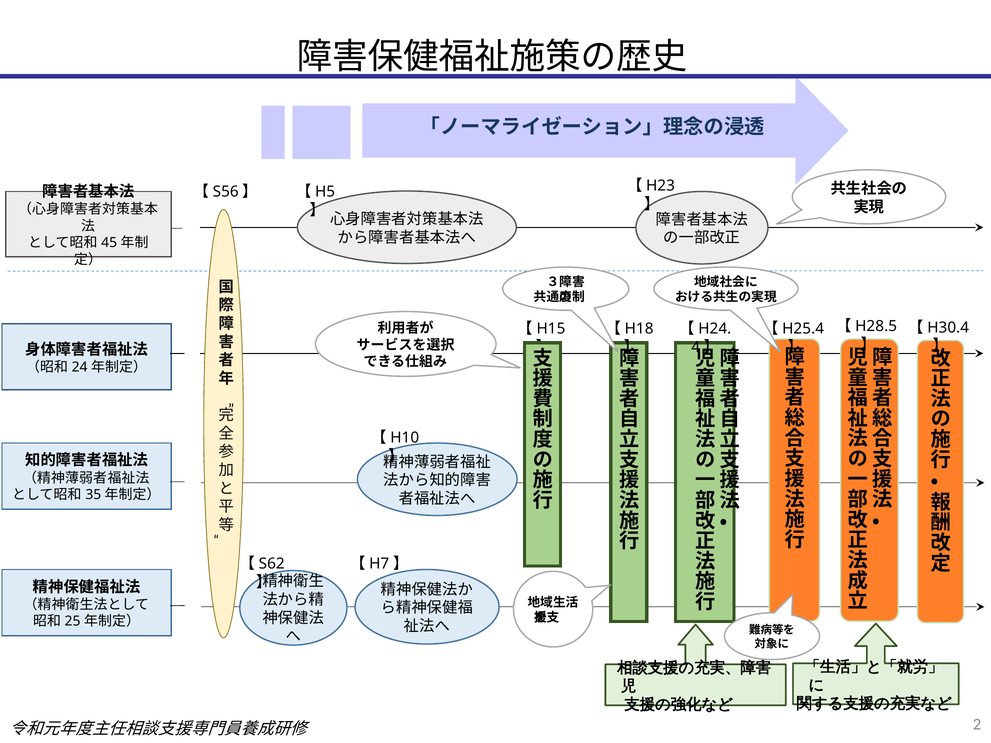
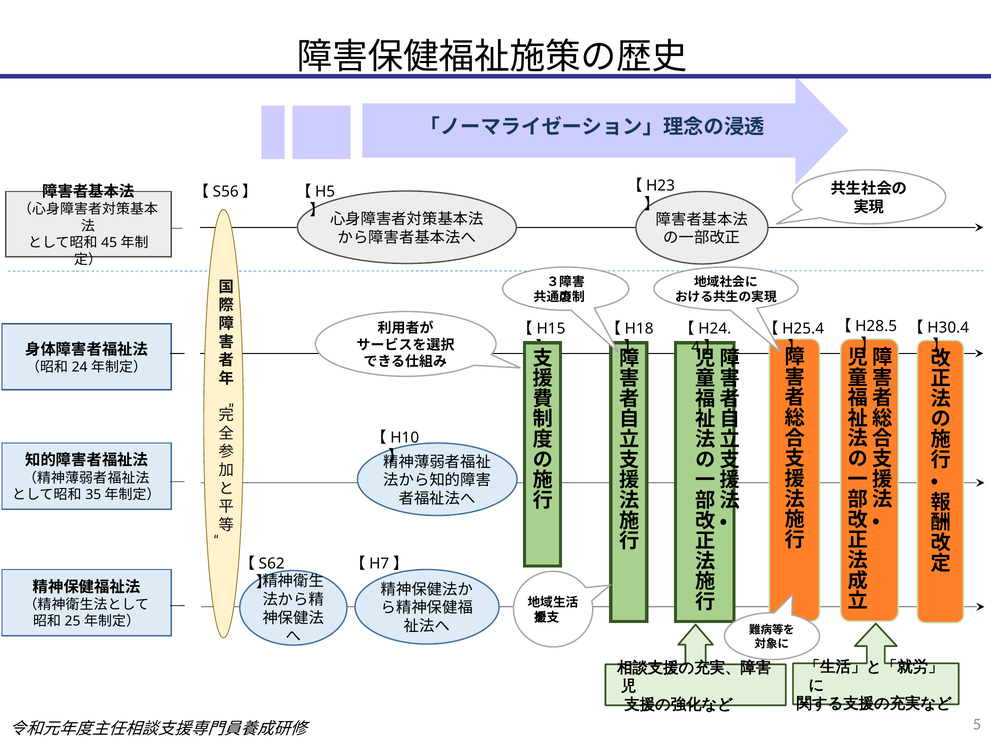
2: 2 -> 5 (977, 724)
